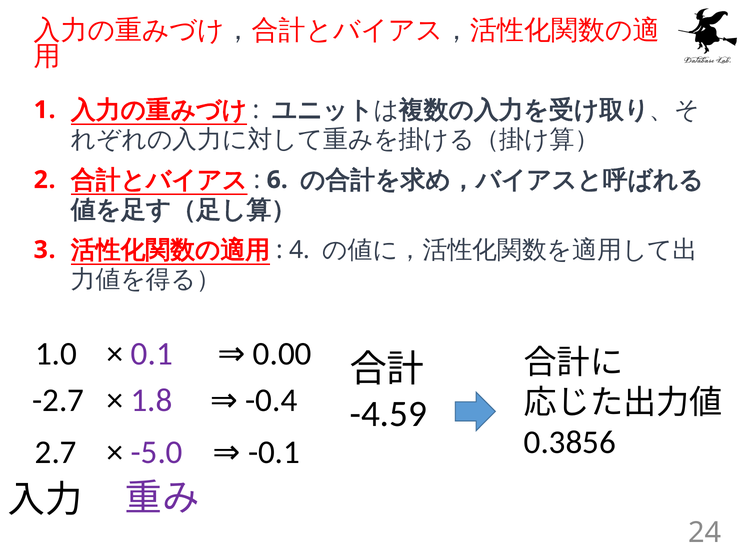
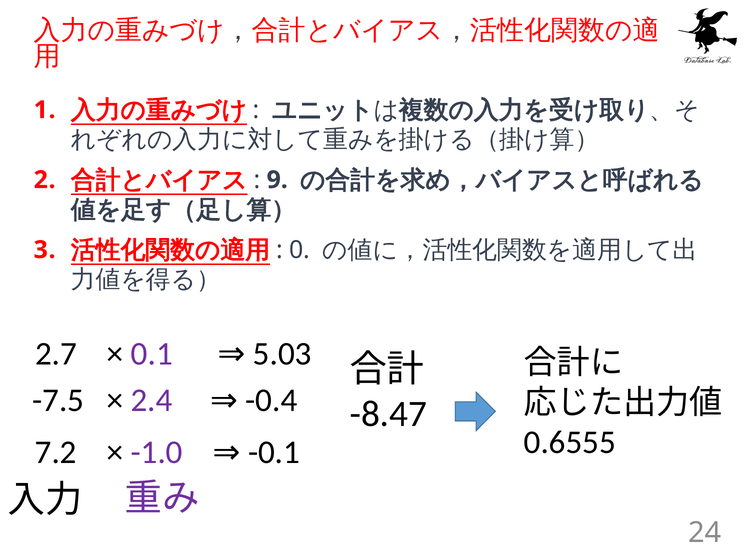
6: 6 -> 9 (277, 180)
4: 4 -> 0 (300, 250)
1.0: 1.0 -> 2.7 (56, 354)
0.00: 0.00 -> 5.03 (282, 354)
-2.7: -2.7 -> -7.5 (58, 400)
1.8: 1.8 -> 2.4 (152, 400)
-4.59: -4.59 -> -8.47 (388, 414)
0.3856: 0.3856 -> 0.6555 (570, 442)
2.7: 2.7 -> 7.2 (56, 452)
-5.0: -5.0 -> -1.0 (157, 452)
